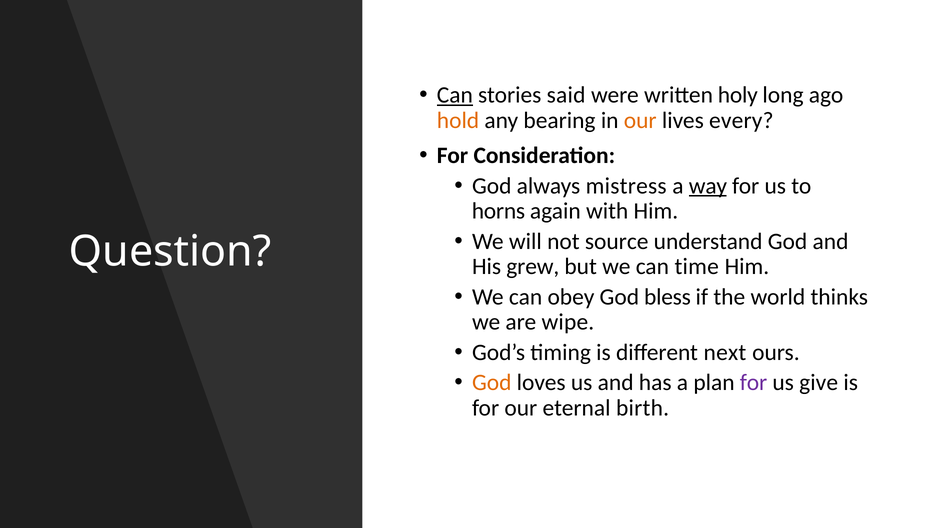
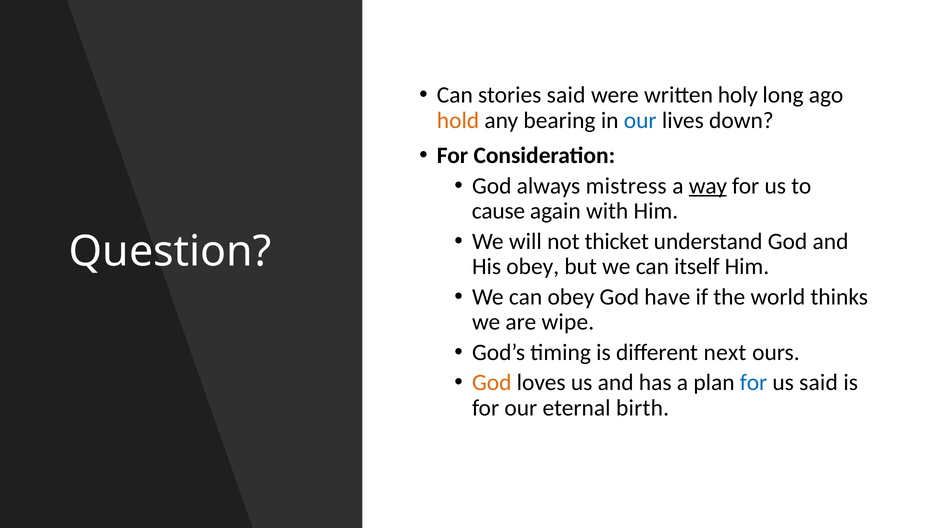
Can underline: present -> none (455, 95)
our colour: orange -> blue (640, 120)
every: every -> down (741, 120)
horns: horns -> cause (498, 211)
source: source -> thicket (617, 241)
His grew: grew -> obey (533, 266)
time: time -> itself (697, 266)
bless: bless -> have (667, 297)
for colour: purple -> blue (754, 382)
us give: give -> said (819, 382)
